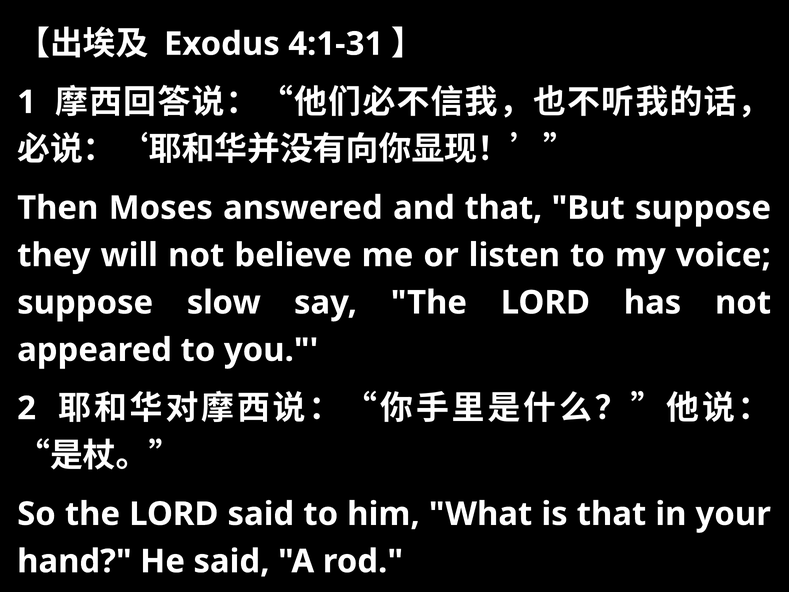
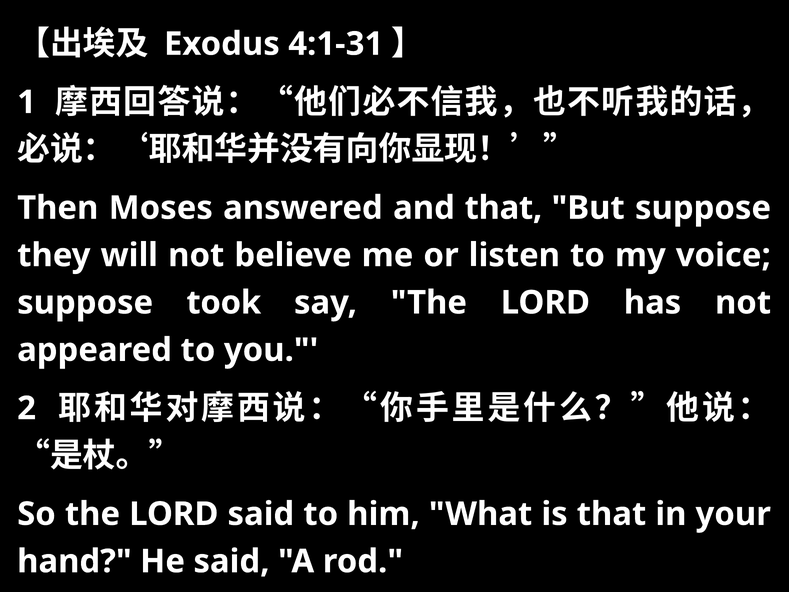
slow: slow -> took (224, 303)
